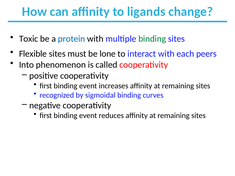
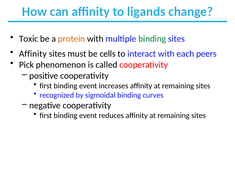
protein colour: blue -> orange (72, 39)
Flexible: Flexible -> Affinity (33, 54)
lone: lone -> cells (108, 54)
Into: Into -> Pick (26, 65)
